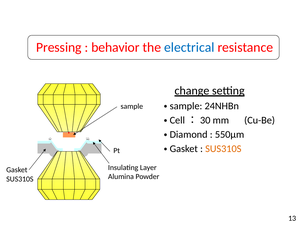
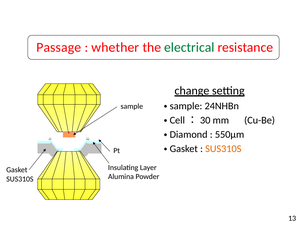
Pressing: Pressing -> Passage (59, 48)
behavior: behavior -> whether (115, 48)
electrical colour: blue -> green (189, 48)
